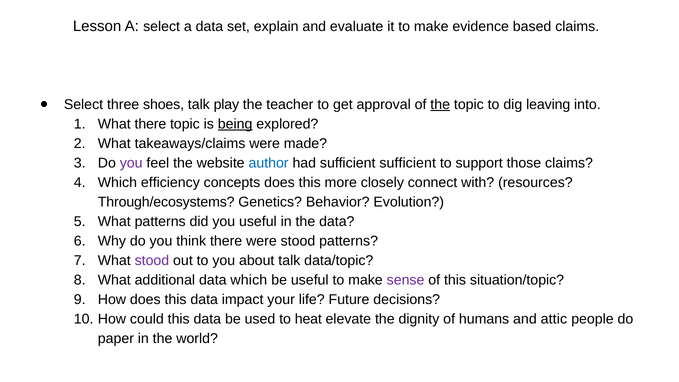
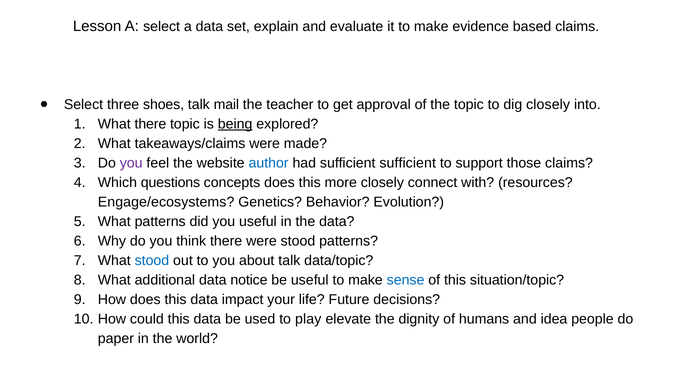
play: play -> mail (226, 104)
the underline: present -> none (440, 104)
dig leaving: leaving -> closely (548, 104)
efficiency: efficiency -> questions (170, 182)
Through/ecosystems: Through/ecosystems -> Engage/ecosystems (166, 202)
stood colour: purple -> blue (152, 260)
data which: which -> notice (249, 280)
sense colour: purple -> blue (406, 280)
heat: heat -> play (308, 319)
attic: attic -> idea (554, 319)
